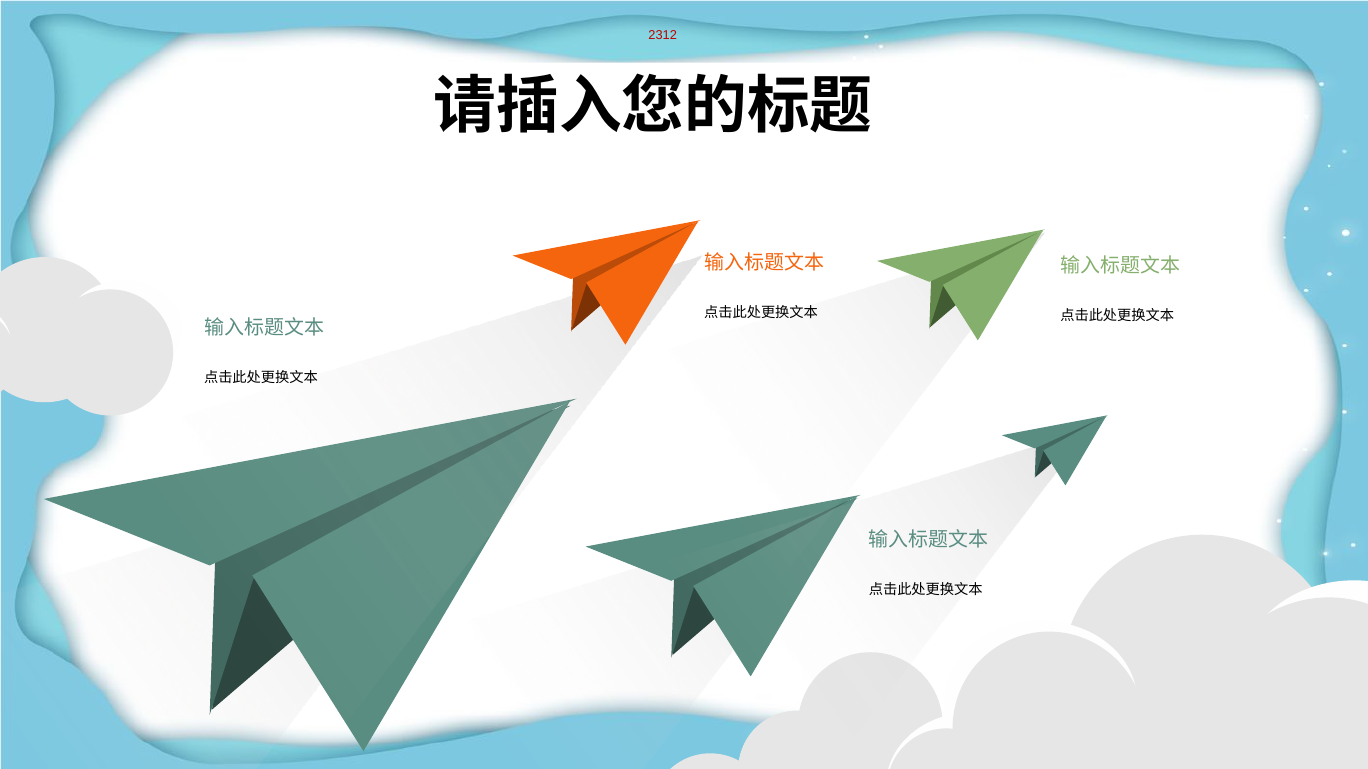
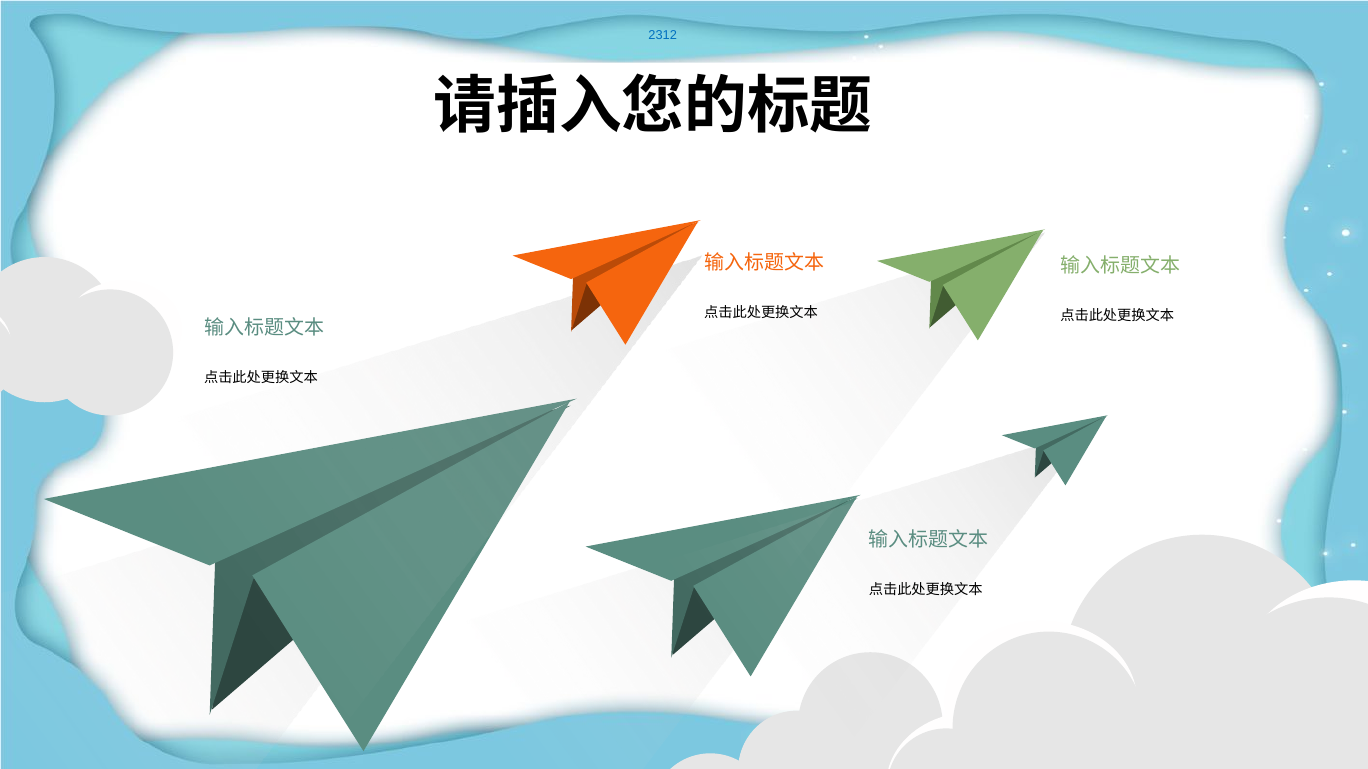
2312 colour: red -> blue (663, 36)
